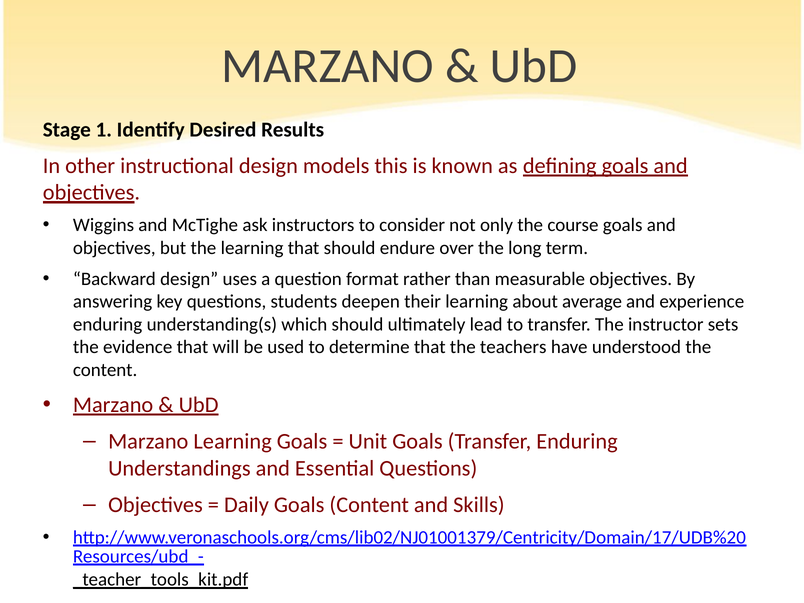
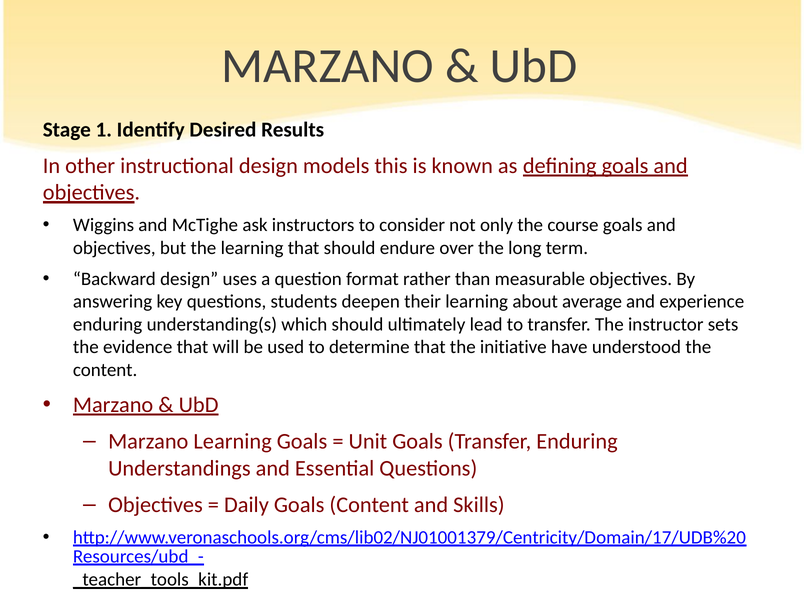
teachers: teachers -> initiative (513, 347)
